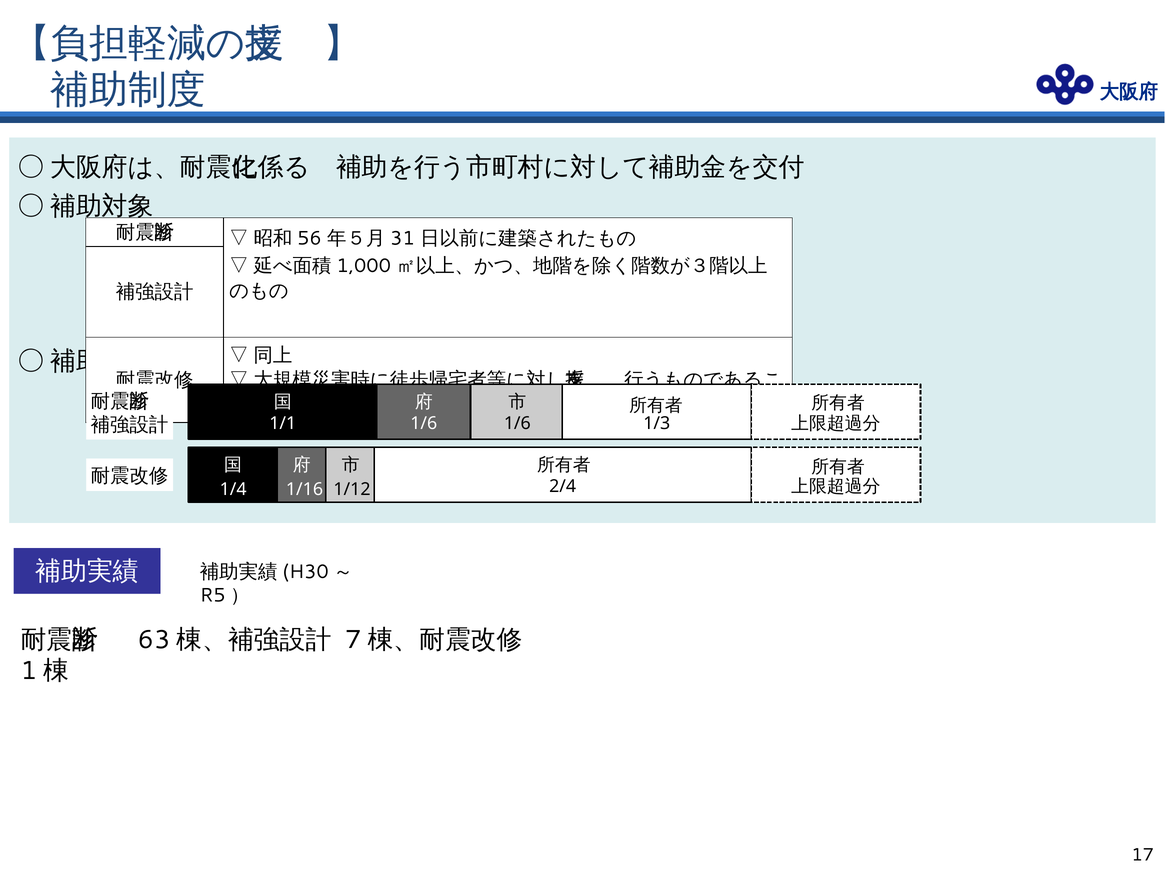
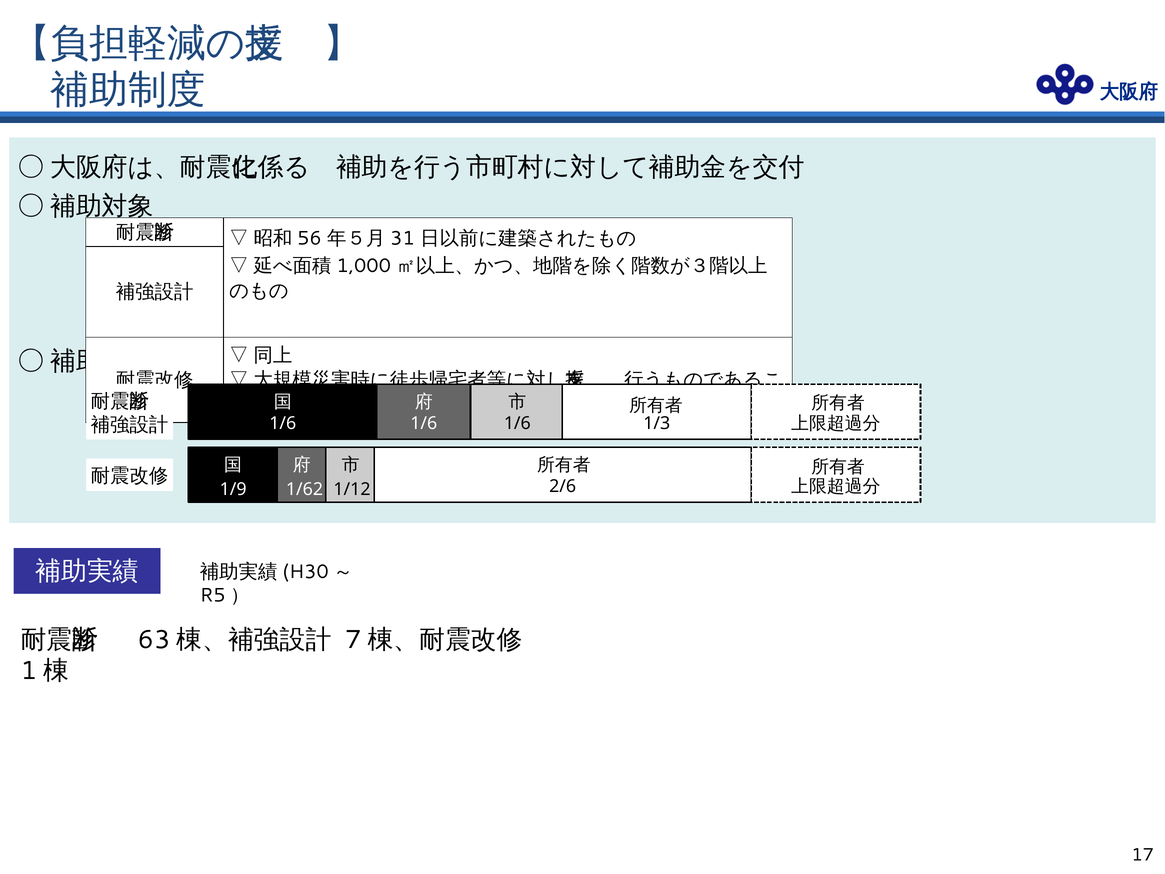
1/1: 1/1 -> 1/6 (283, 423)
2/4: 2/4 -> 2/6 (563, 486)
1/4: 1/4 -> 1/9 (233, 489)
1/16: 1/16 -> 1/62 (304, 489)
